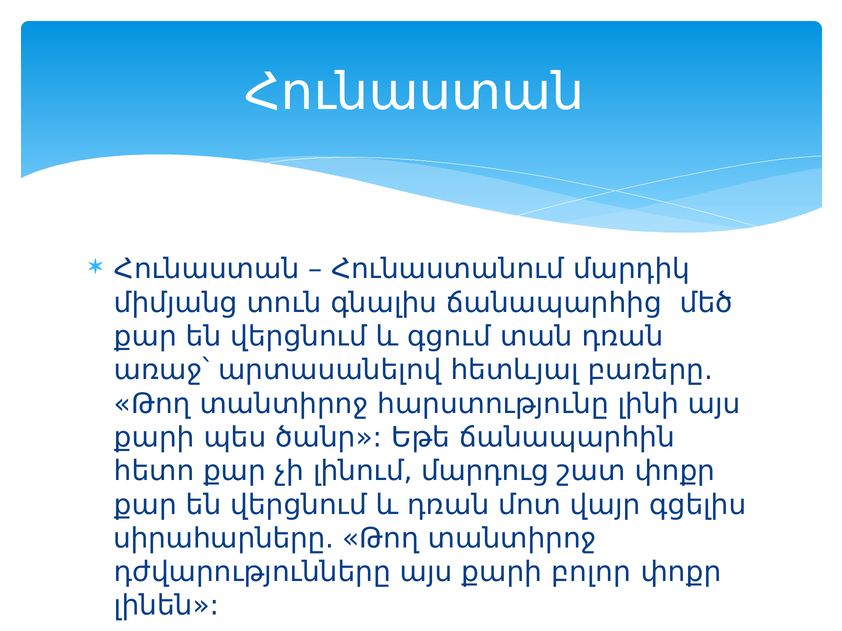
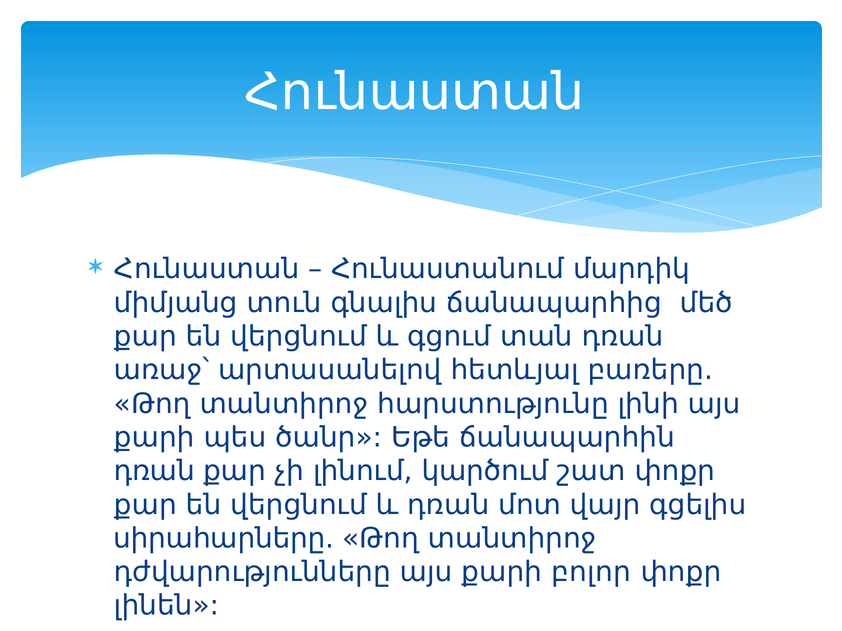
հետո: հետո -> դռան (154, 471)
մարդուց: մարդուց -> կարծում (485, 471)
